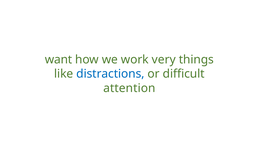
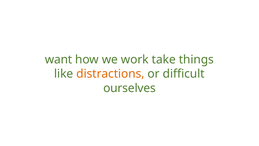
very: very -> take (164, 59)
distractions colour: blue -> orange (110, 74)
attention: attention -> ourselves (130, 88)
